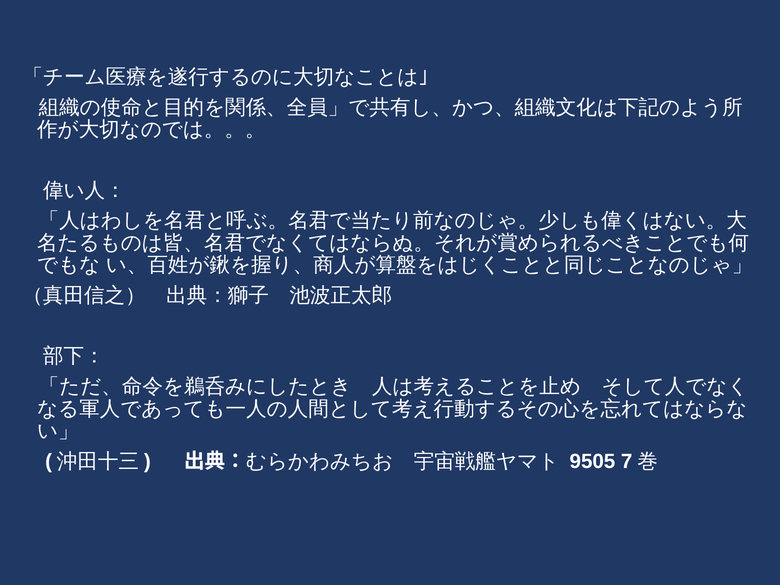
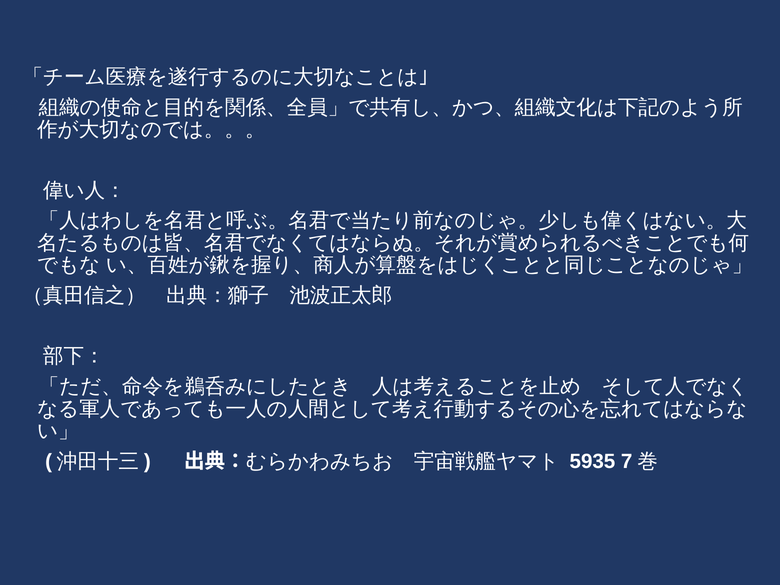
9505: 9505 -> 5935 (592, 461)
